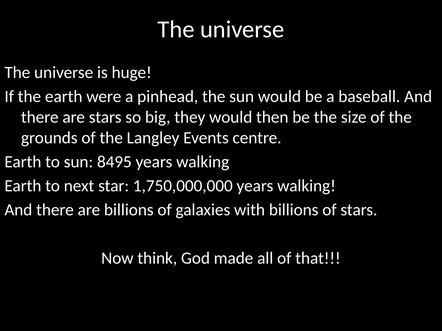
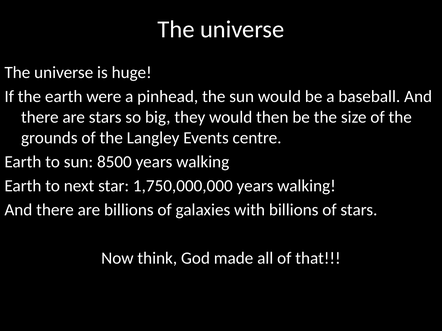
8495: 8495 -> 8500 (114, 162)
